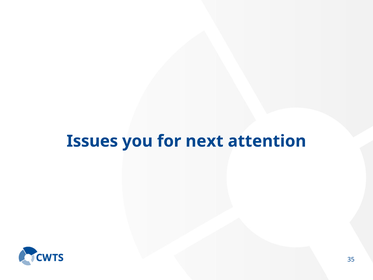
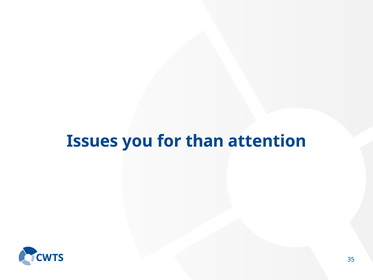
next: next -> than (205, 141)
